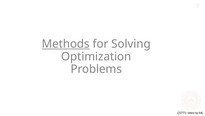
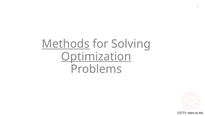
Optimization underline: none -> present (96, 56)
